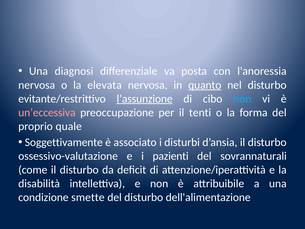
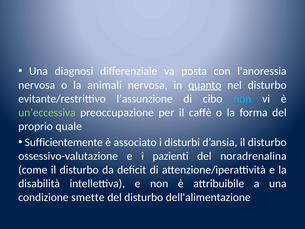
elevata: elevata -> animali (105, 85)
l’assunzione underline: present -> none (145, 99)
un’eccessiva colour: pink -> light green (47, 112)
tenti: tenti -> caffè (200, 112)
Soggettivamente: Soggettivamente -> Sufficientemente (64, 142)
sovrannaturali: sovrannaturali -> noradrenalina (253, 156)
